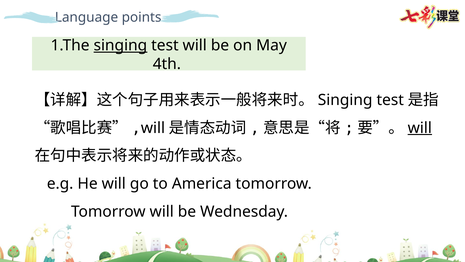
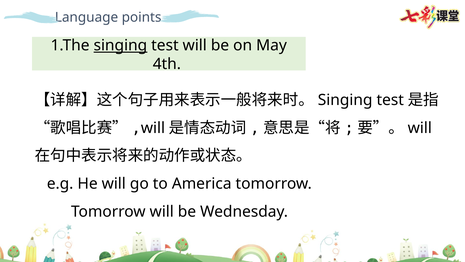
will underline: present -> none (420, 128)
